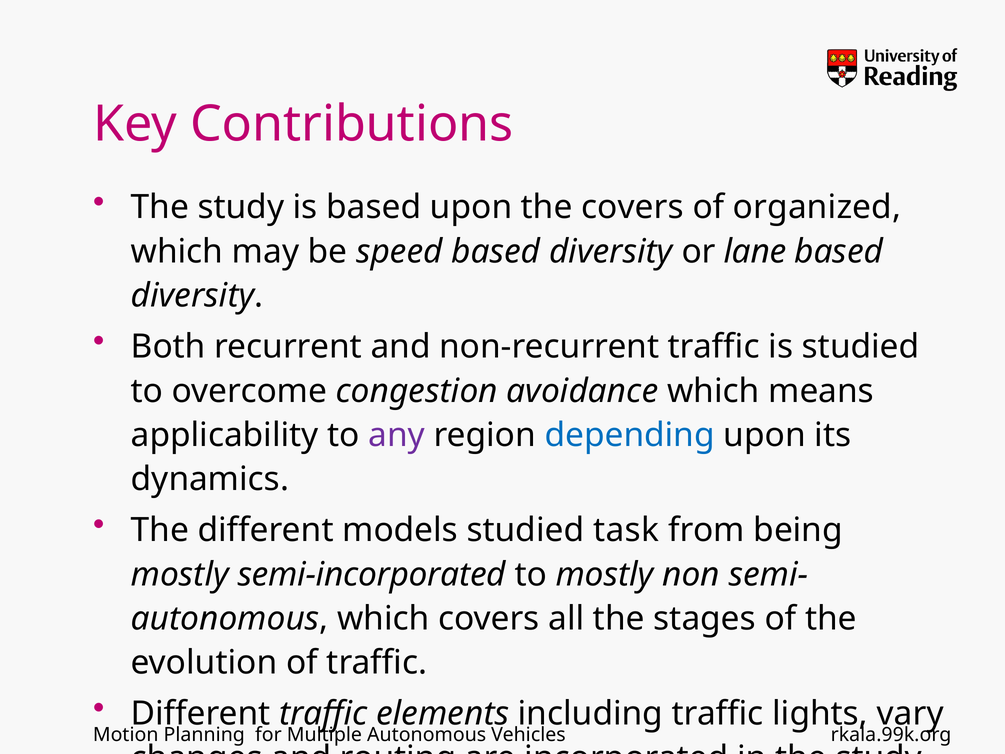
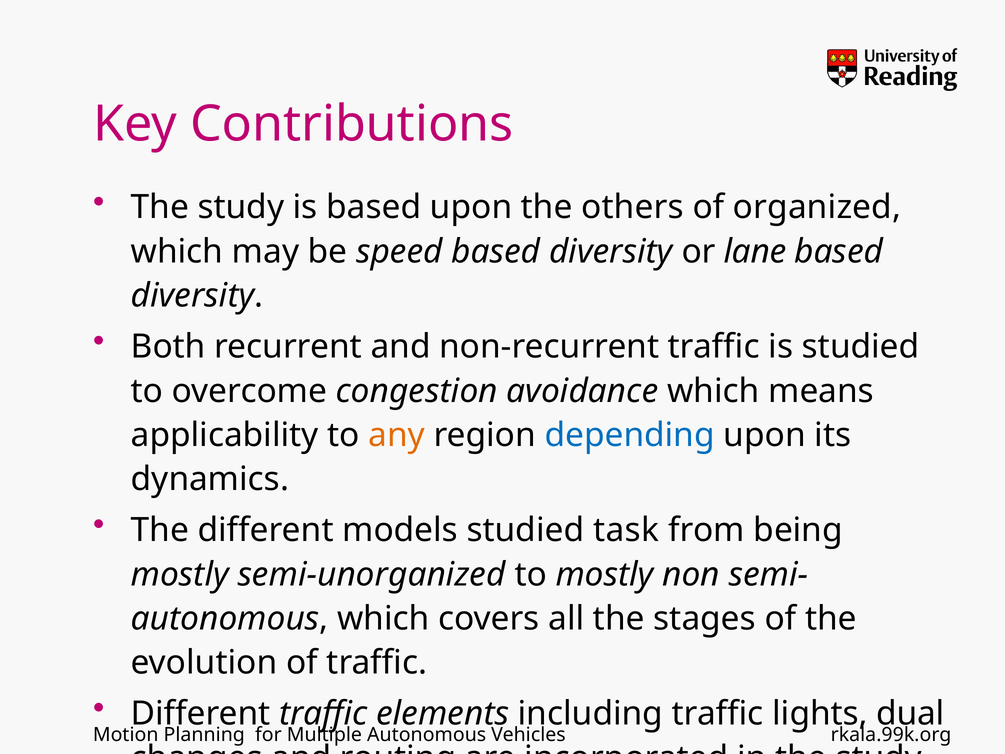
the covers: covers -> others (632, 207)
any colour: purple -> orange (397, 435)
semi-incorporated: semi-incorporated -> semi-unorganized (372, 574)
vary: vary -> dual (910, 714)
